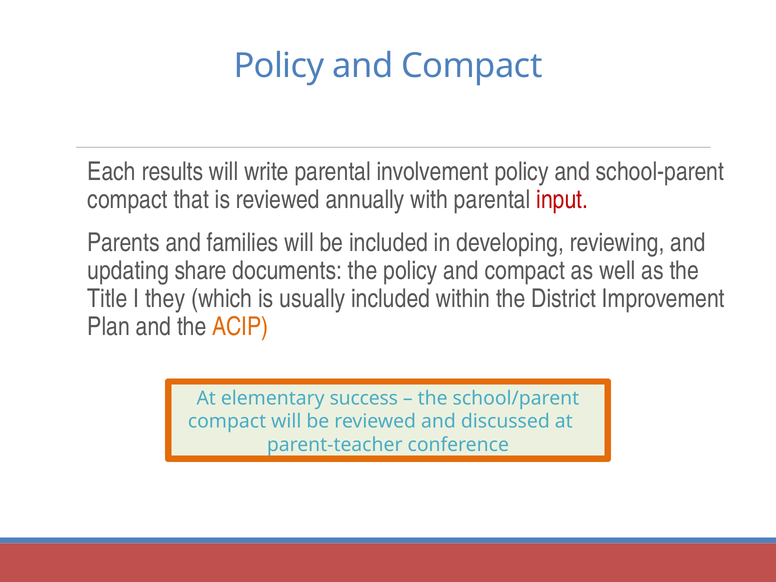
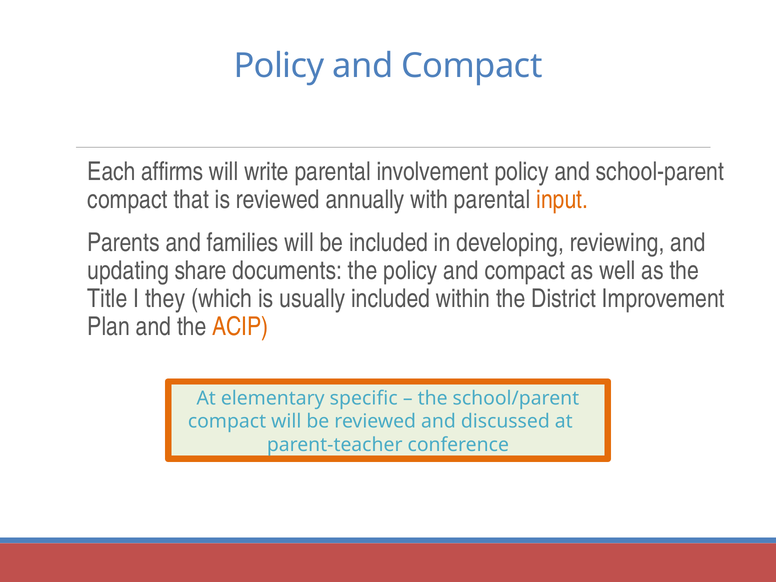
results: results -> affirms (172, 172)
input colour: red -> orange (562, 200)
success: success -> specific (364, 398)
